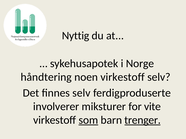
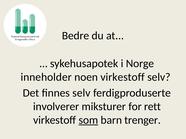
Nyttig: Nyttig -> Bedre (76, 36)
håndtering: håndtering -> inneholder (46, 77)
vite: vite -> rett (152, 107)
trenger underline: present -> none (143, 120)
